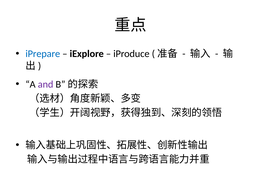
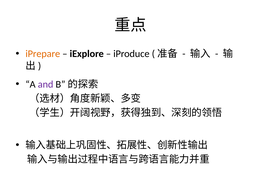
iPrepare colour: blue -> orange (43, 54)
